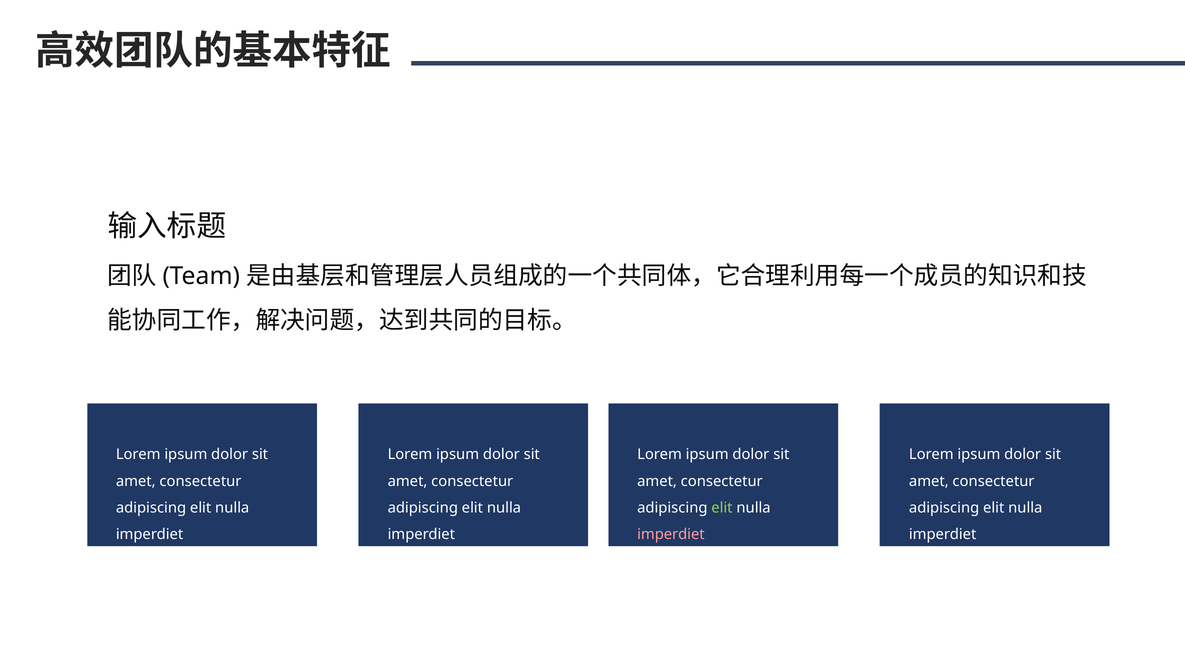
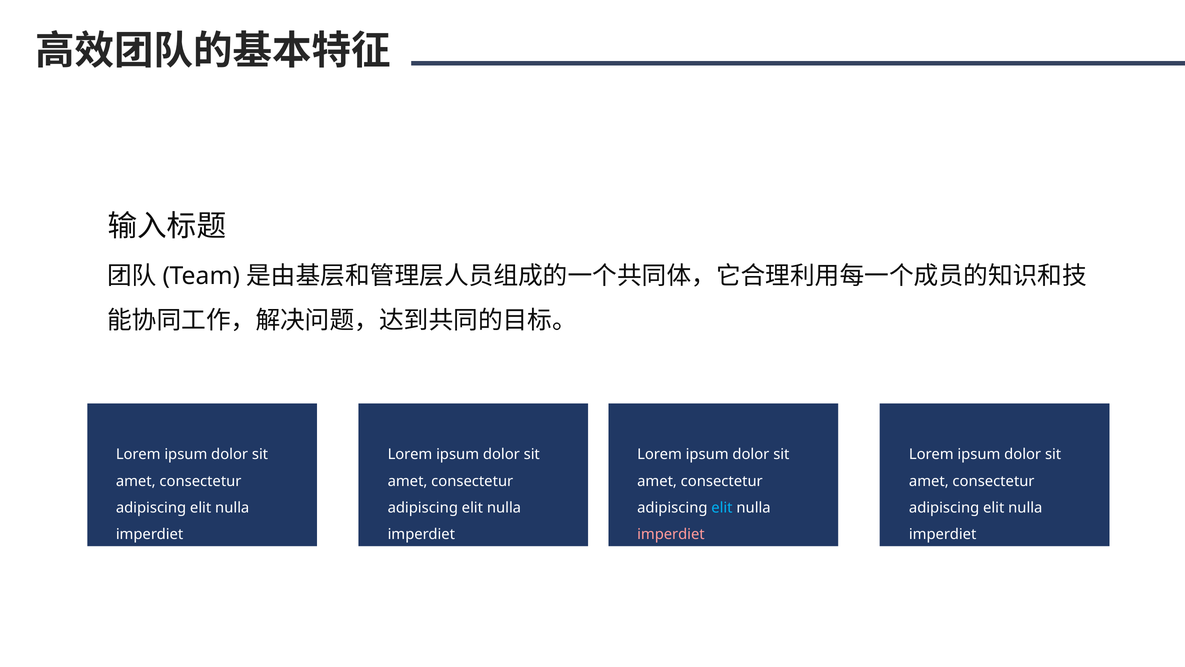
elit colour: light green -> light blue (722, 508)
